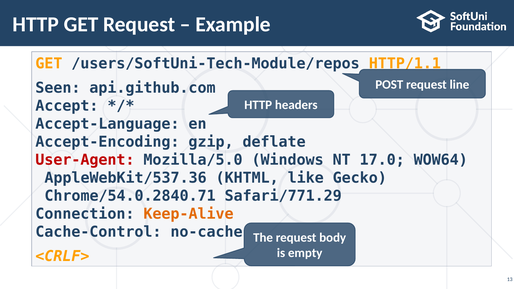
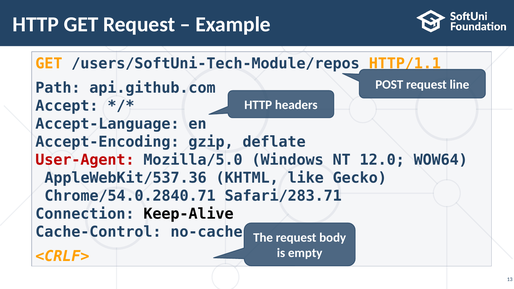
Seen: Seen -> Path (58, 88)
17.0: 17.0 -> 12.0 (382, 160)
Safari/771.29: Safari/771.29 -> Safari/283.71 (283, 196)
Keep-Alive colour: orange -> black (189, 214)
